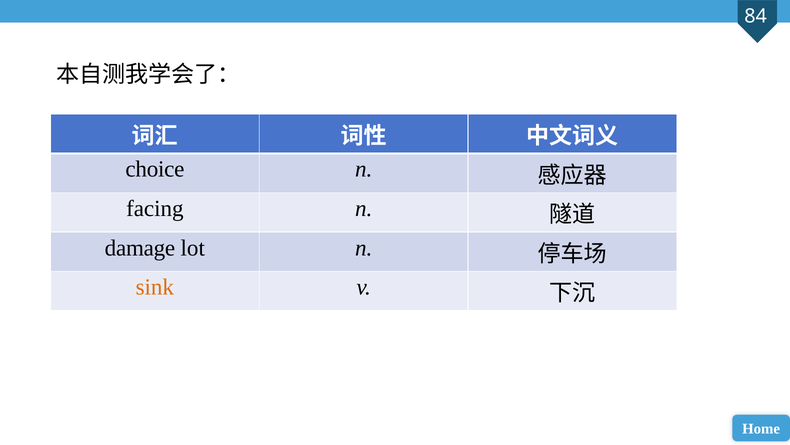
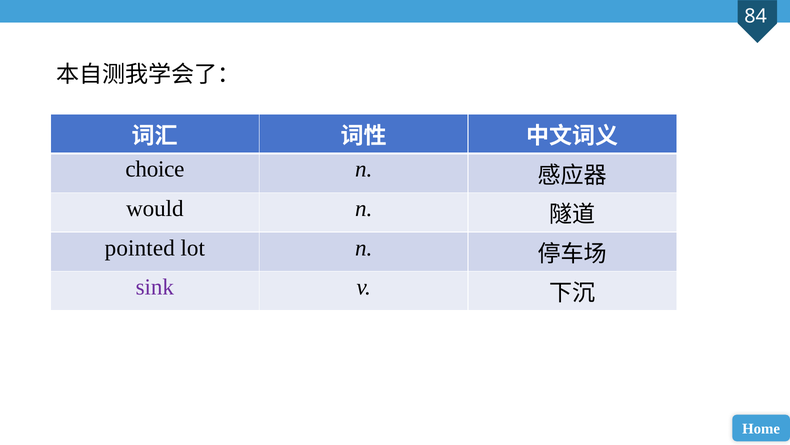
facing: facing -> would (155, 208)
damage: damage -> pointed (140, 248)
sink colour: orange -> purple (155, 287)
